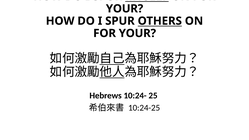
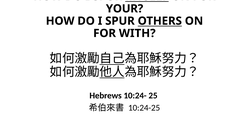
YOUR: YOUR -> WITH (137, 33)
